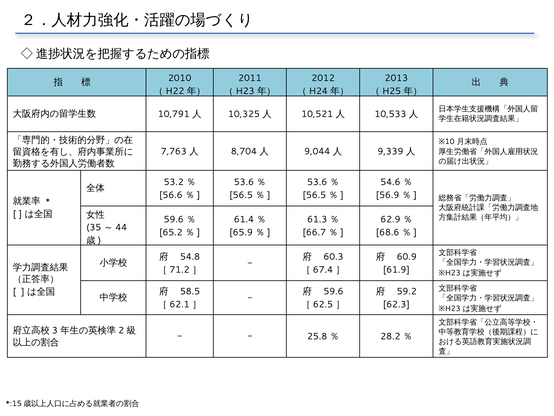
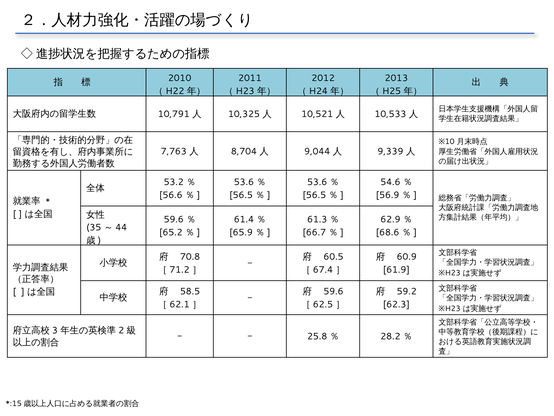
54.8: 54.8 -> 70.8 (190, 256)
60.3: 60.3 -> 60.5 (333, 256)
